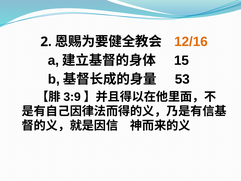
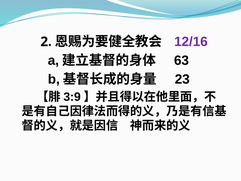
12/16 colour: orange -> purple (191, 42)
15: 15 -> 63 (182, 60)
53: 53 -> 23 (182, 79)
